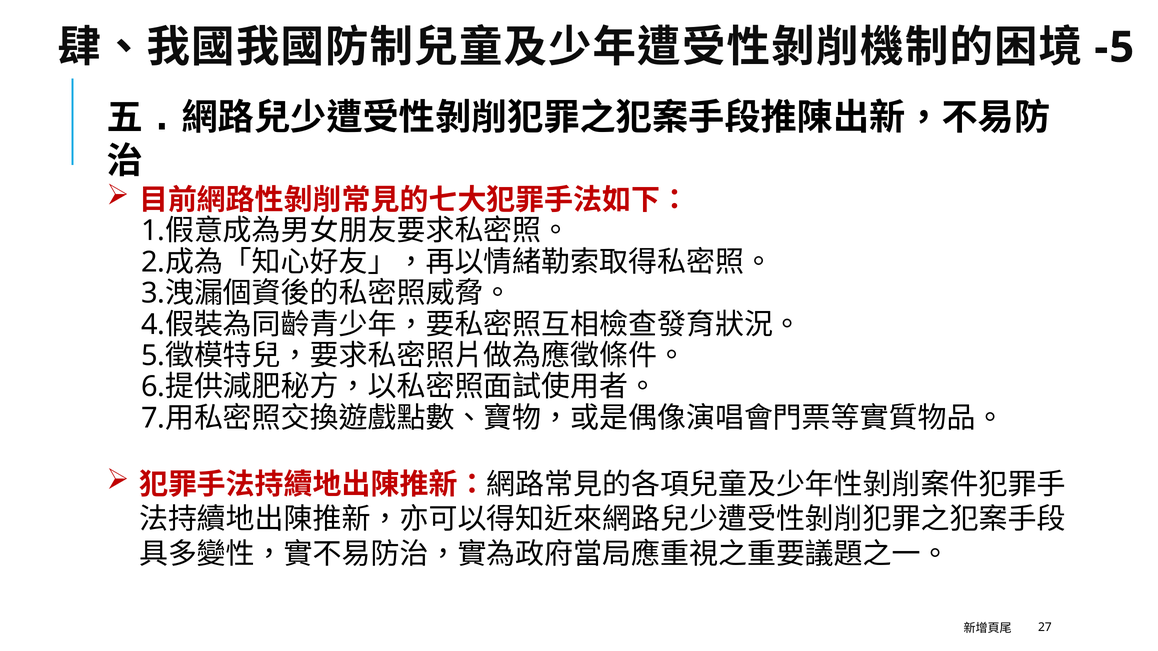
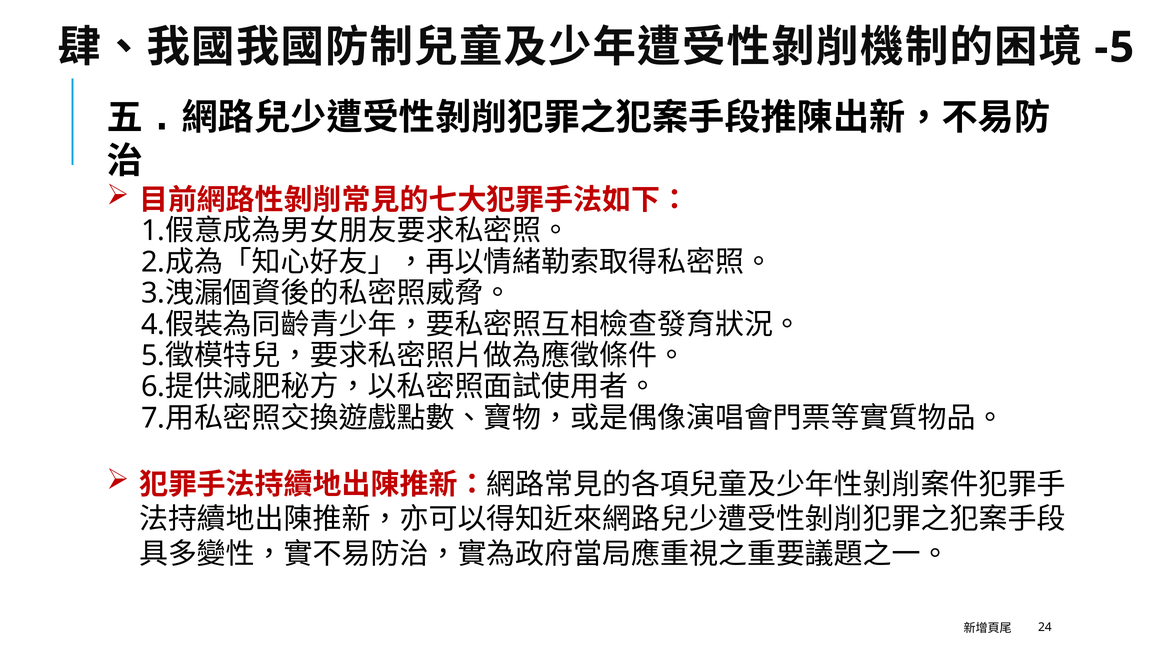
27: 27 -> 24 (1045, 627)
